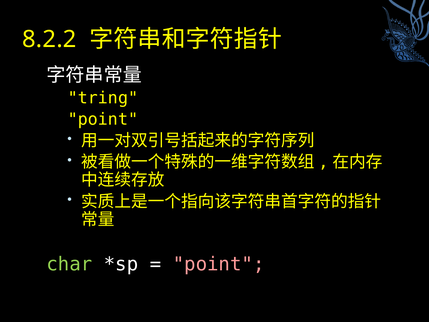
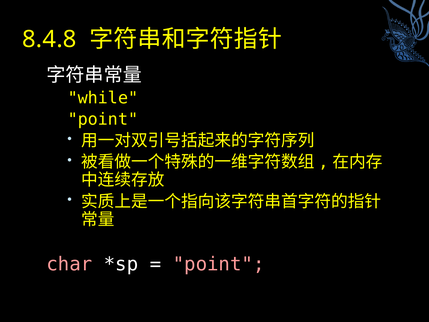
8.2.2: 8.2.2 -> 8.4.8 (49, 39)
tring: tring -> while (103, 98)
char colour: light green -> pink (69, 264)
